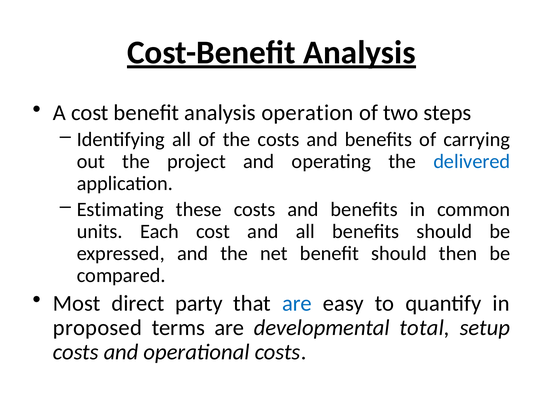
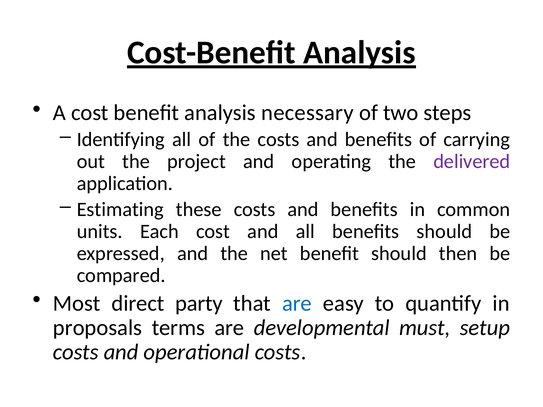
operation: operation -> necessary (307, 113)
delivered colour: blue -> purple (472, 162)
proposed: proposed -> proposals (98, 328)
total: total -> must (425, 328)
